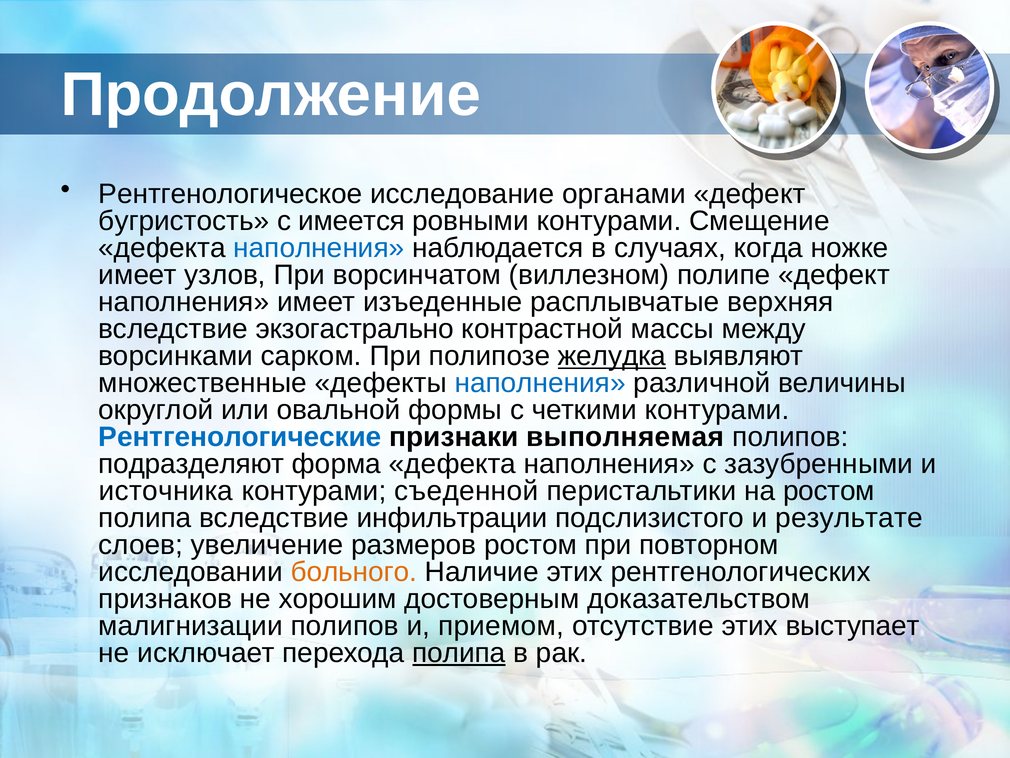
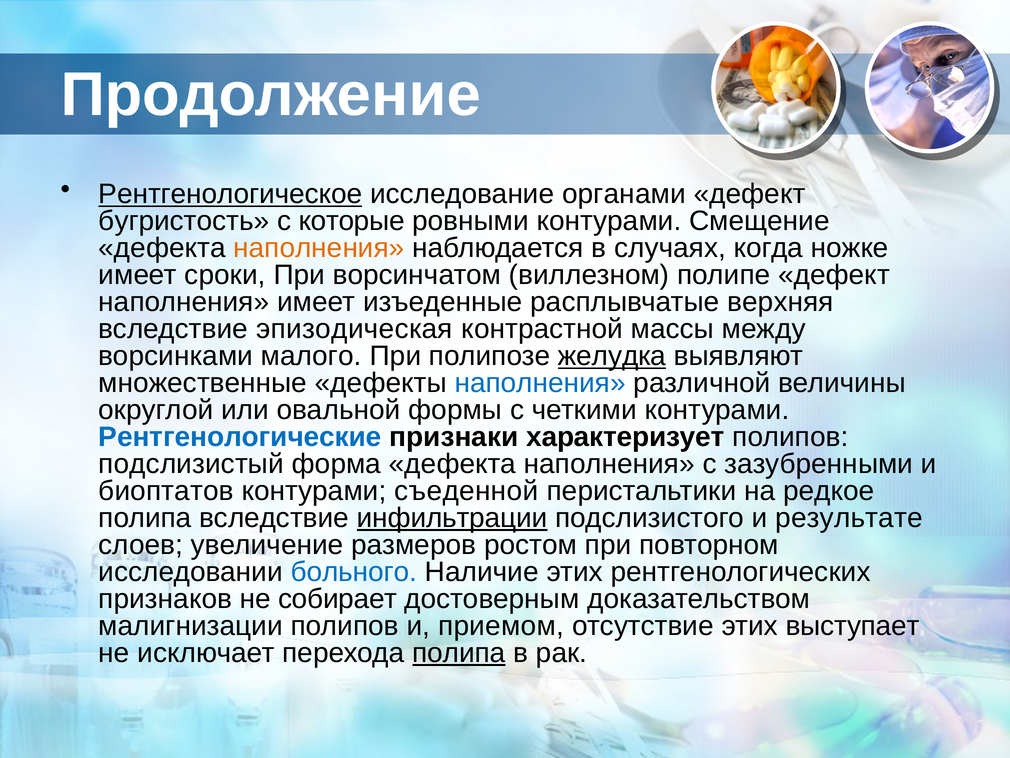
Рентгенологическое underline: none -> present (230, 194)
имеется: имеется -> которые (352, 221)
наполнения colour: blue -> orange (319, 248)
узлов: узлов -> сроки (225, 275)
экзогастрально: экзогастрально -> эпизодическая (355, 329)
сарком: сарком -> малого (311, 356)
выполняемая: выполняемая -> характеризует (625, 437)
подразделяют: подразделяют -> подслизистый (191, 464)
источника: источника -> биоптатов (166, 491)
на ростом: ростом -> редкое (829, 491)
инфильтрации underline: none -> present (452, 518)
больного colour: orange -> blue (354, 572)
хорошим: хорошим -> собирает (338, 598)
